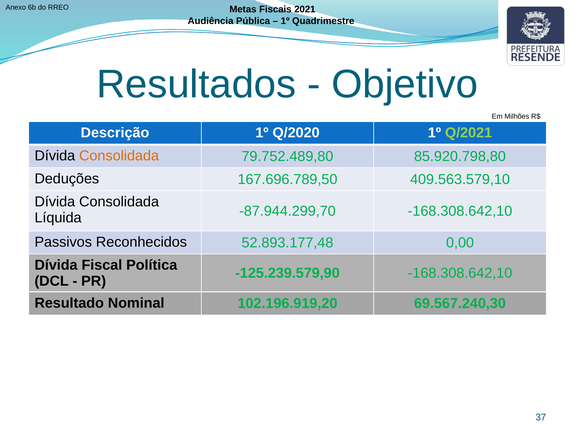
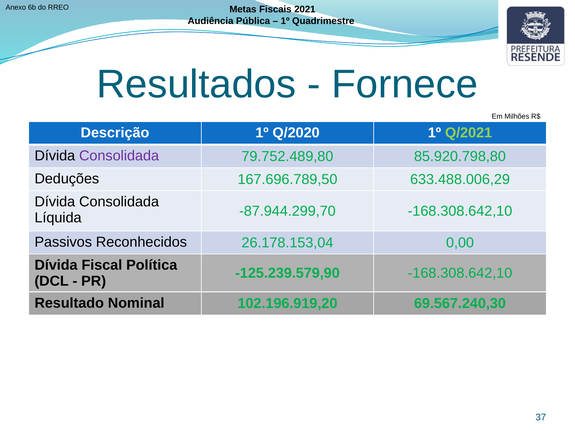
Objetivo: Objetivo -> Fornece (405, 84)
Consolidada colour: orange -> purple (119, 156)
409.563.579,10: 409.563.579,10 -> 633.488.006,29 (460, 179)
52.893.177,48: 52.893.177,48 -> 26.178.153,04 (287, 243)
